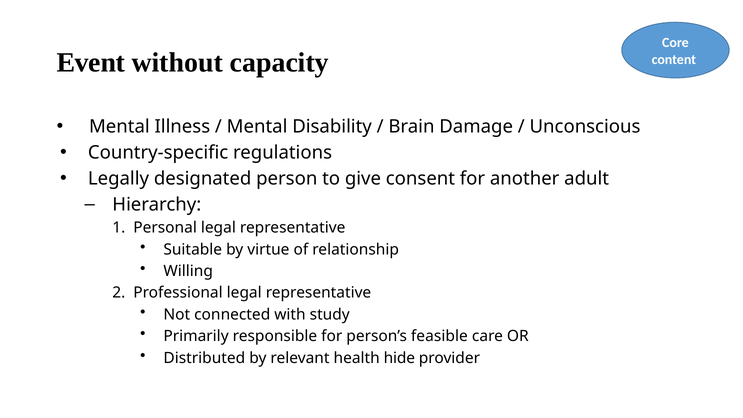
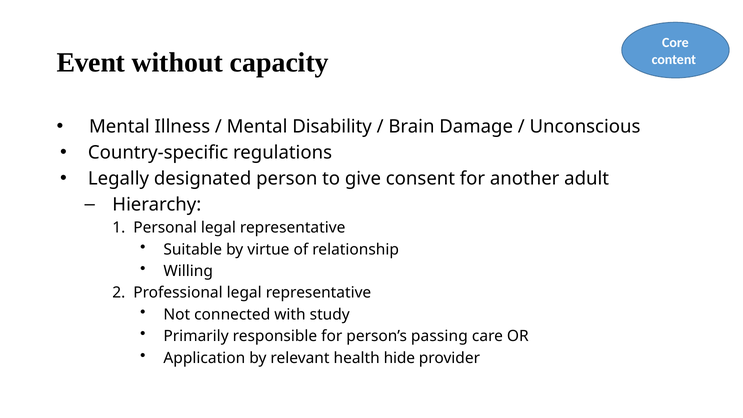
feasible: feasible -> passing (439, 336)
Distributed: Distributed -> Application (204, 358)
